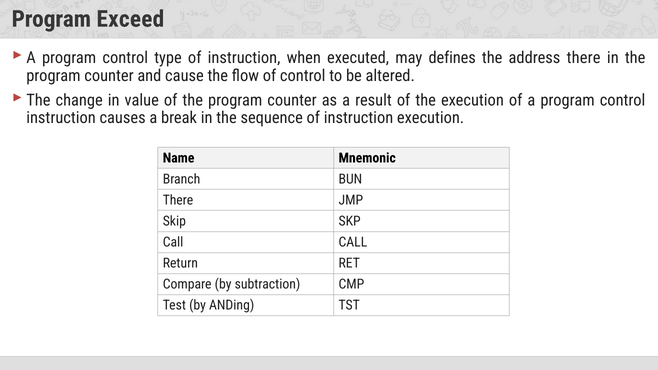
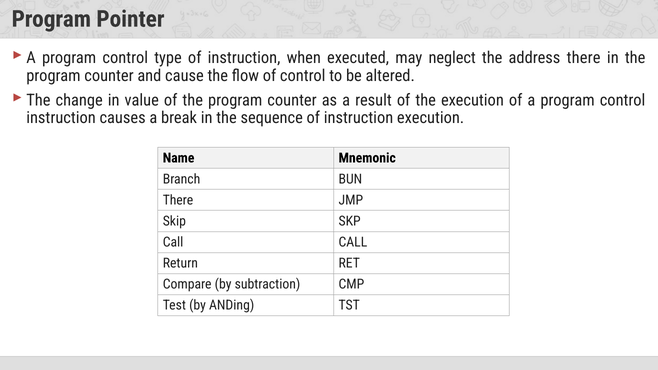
Exceed: Exceed -> Pointer (130, 19)
defines: defines -> neglect (452, 58)
